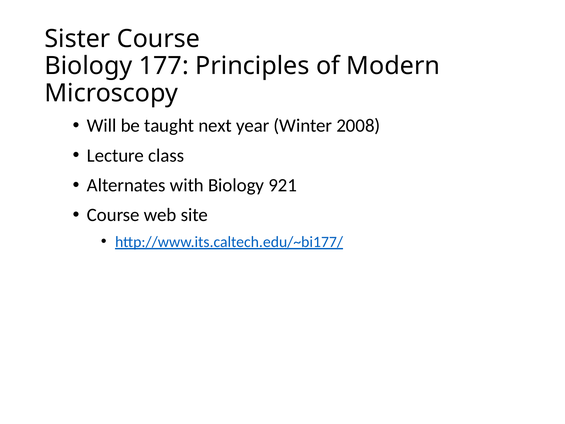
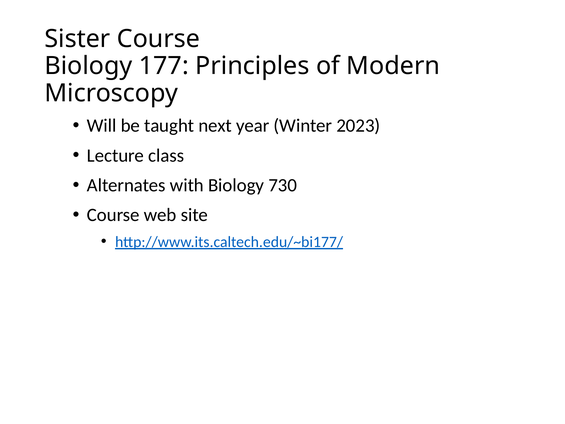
2008: 2008 -> 2023 (358, 126)
921: 921 -> 730 (283, 185)
